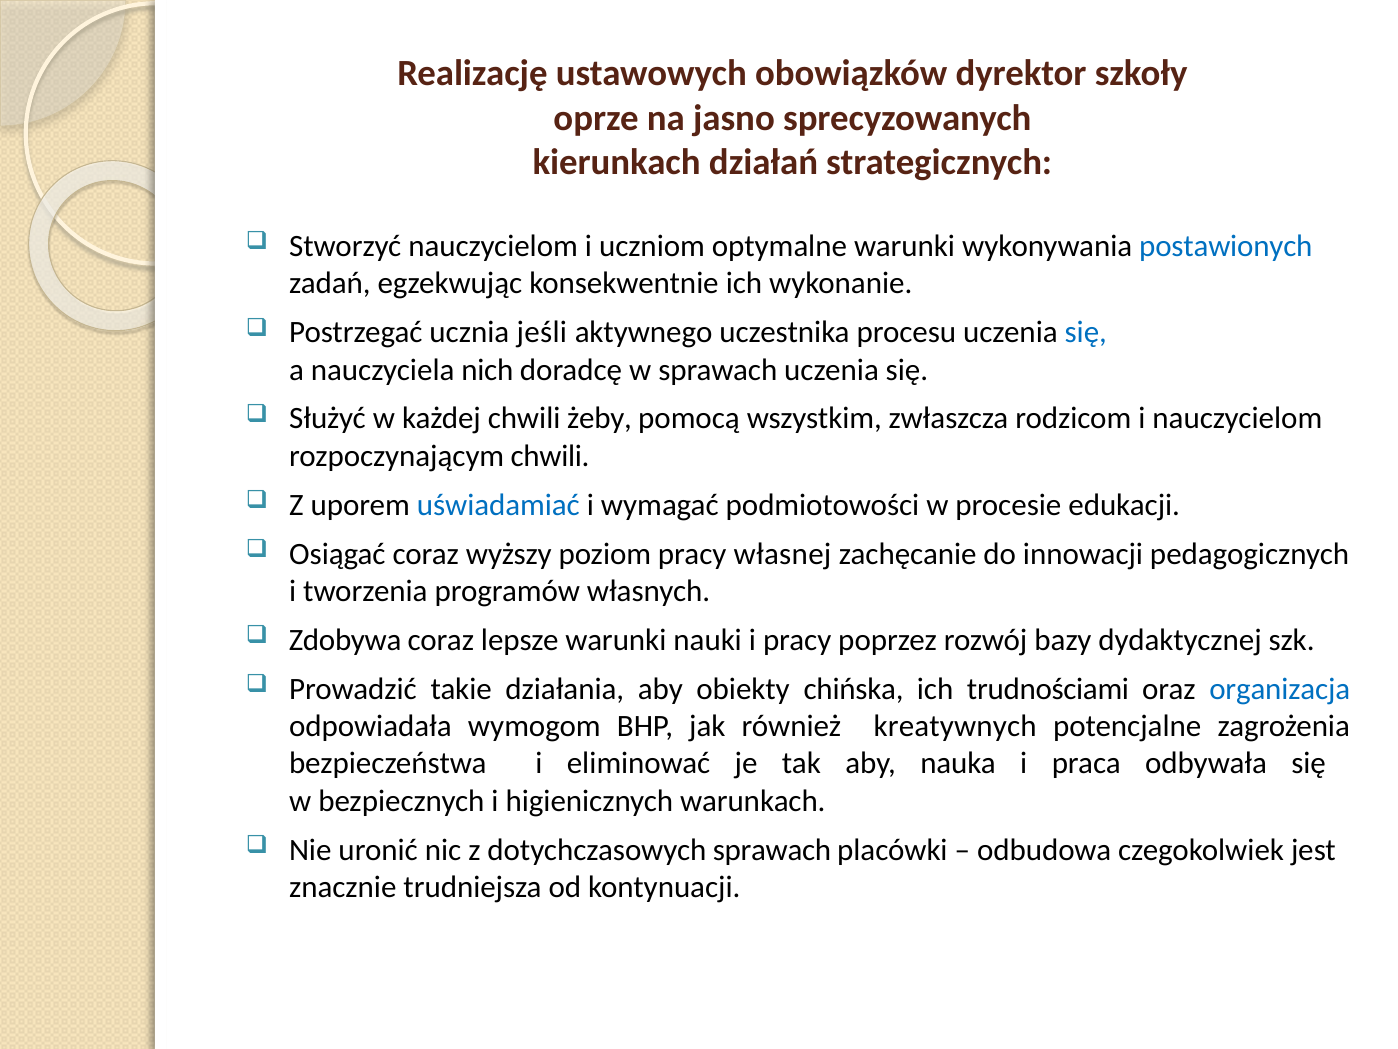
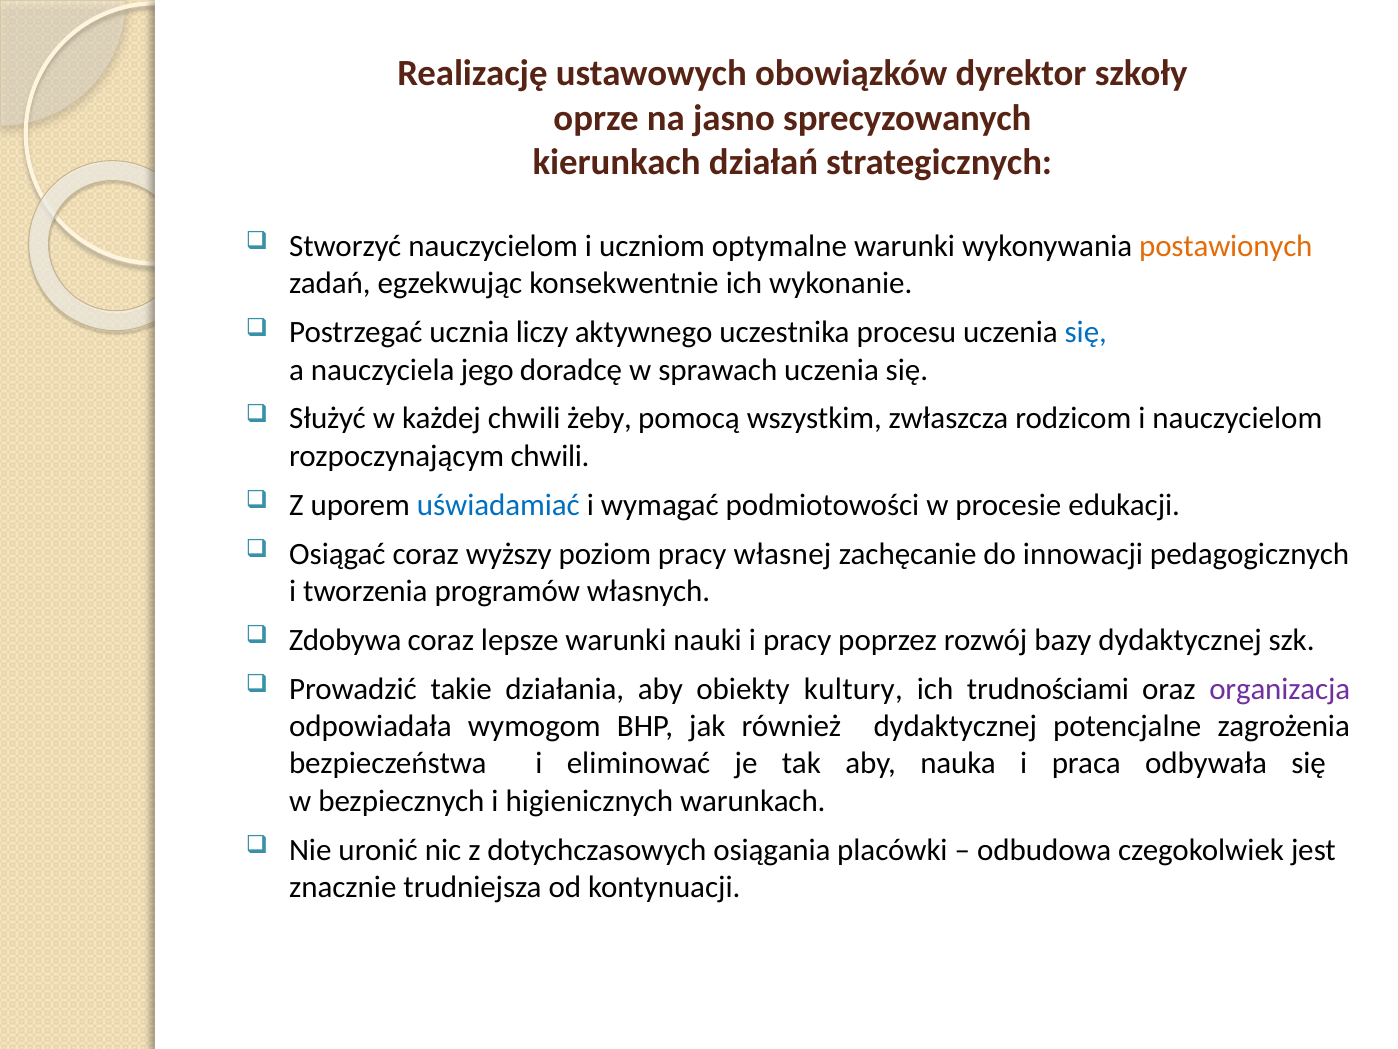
postawionych colour: blue -> orange (1226, 246)
jeśli: jeśli -> liczy (542, 332)
nich: nich -> jego (487, 370)
chińska: chińska -> kultury (853, 689)
organizacja colour: blue -> purple (1280, 689)
również kreatywnych: kreatywnych -> dydaktycznej (955, 726)
dotychczasowych sprawach: sprawach -> osiągania (772, 849)
